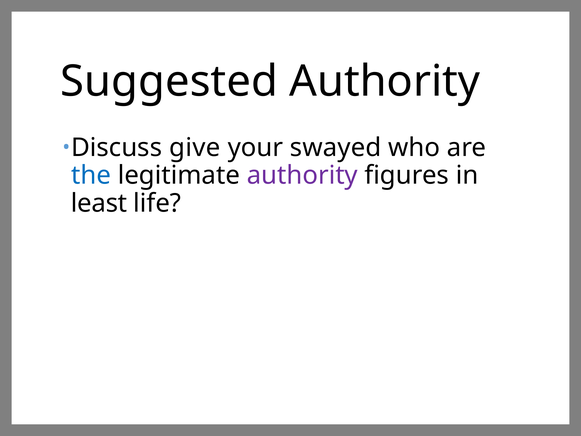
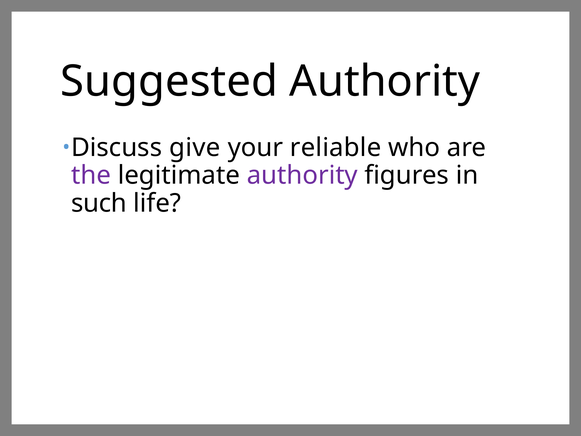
swayed: swayed -> reliable (336, 147)
the colour: blue -> purple (91, 175)
least: least -> such (99, 203)
